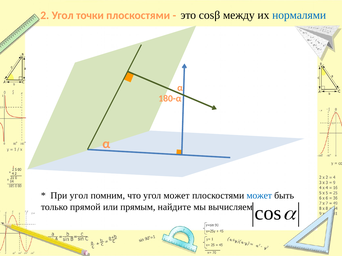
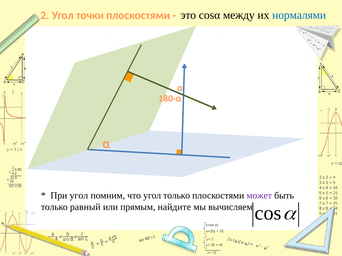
соsβ: соsβ -> cosα (210, 15)
угол может: может -> только (177, 196)
может colour: blue -> purple (259, 196)
прямой: прямой -> равный (85, 207)
